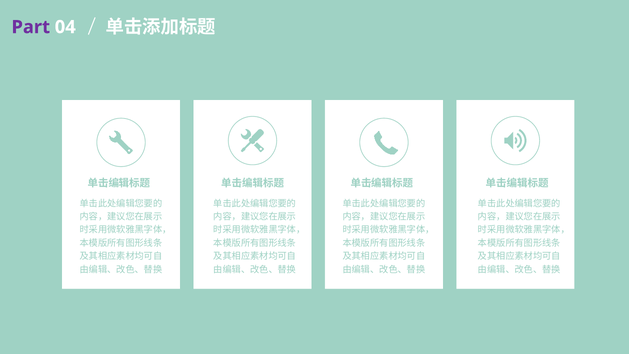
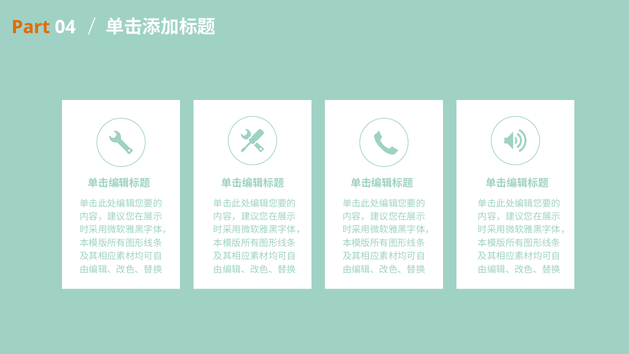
Part colour: purple -> orange (31, 27)
